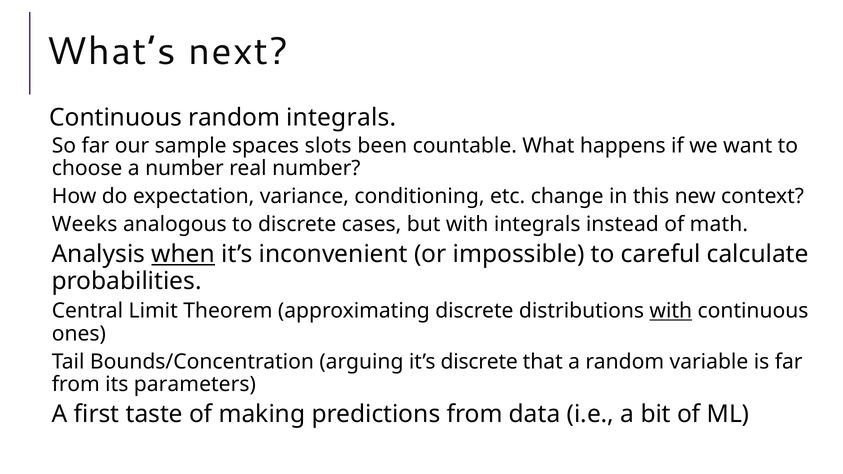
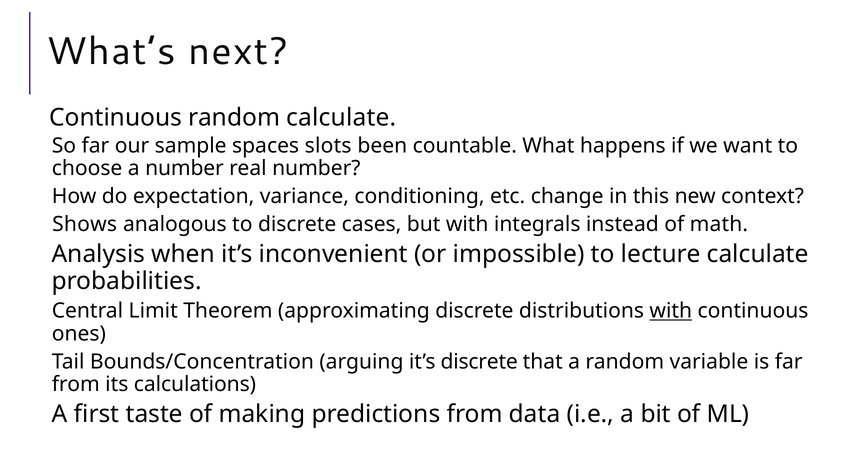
random integrals: integrals -> calculate (341, 118)
Weeks: Weeks -> Shows (85, 225)
when underline: present -> none (183, 254)
careful: careful -> lecture (661, 254)
parameters: parameters -> calculations (195, 384)
